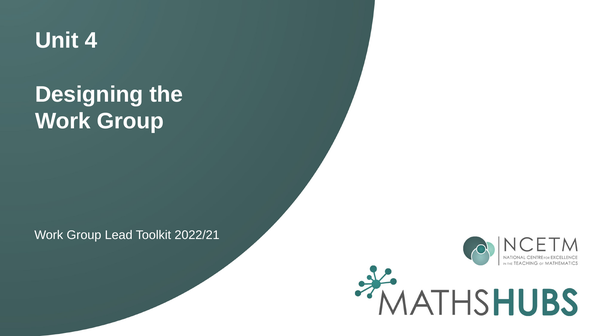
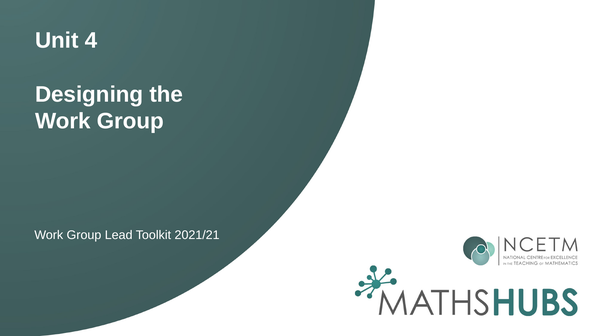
2022/21: 2022/21 -> 2021/21 (197, 235)
